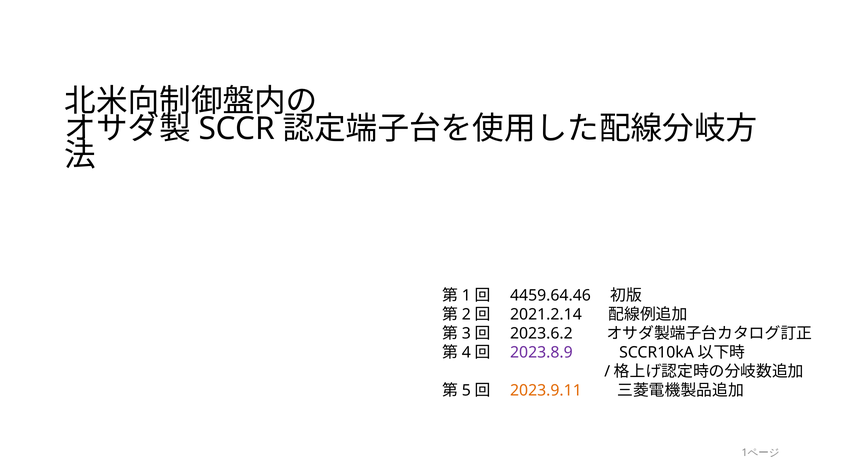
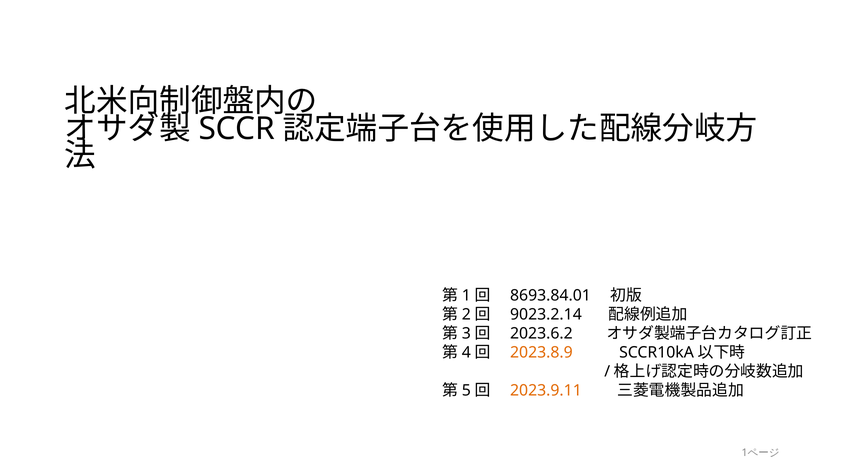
4459.64.46: 4459.64.46 -> 8693.84.01 (550, 295)
2021.2.14: 2021.2.14 -> 9023.2.14 (546, 314)
2023.8.9 colour: purple -> orange (541, 352)
